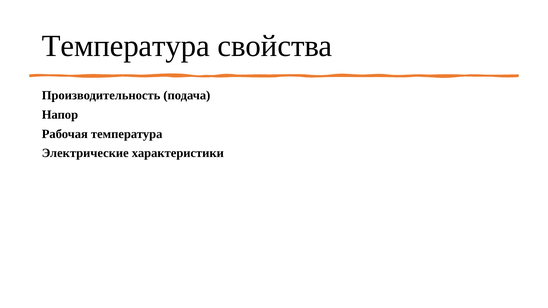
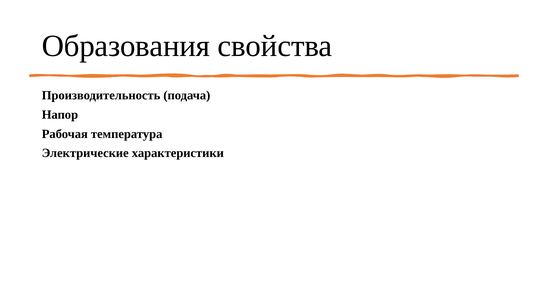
Температура: Температура -> Образования (126, 46)
